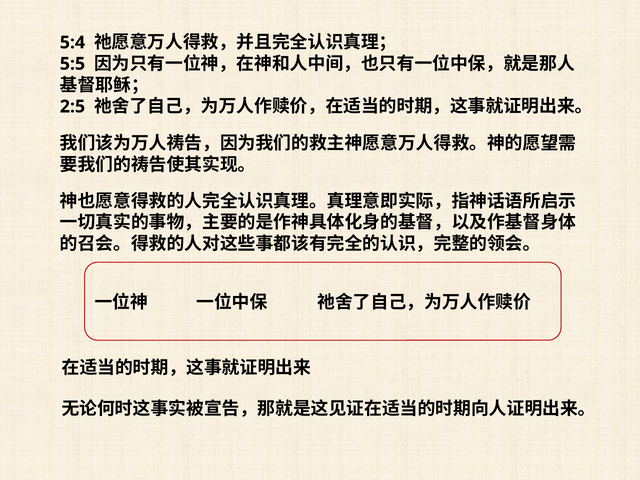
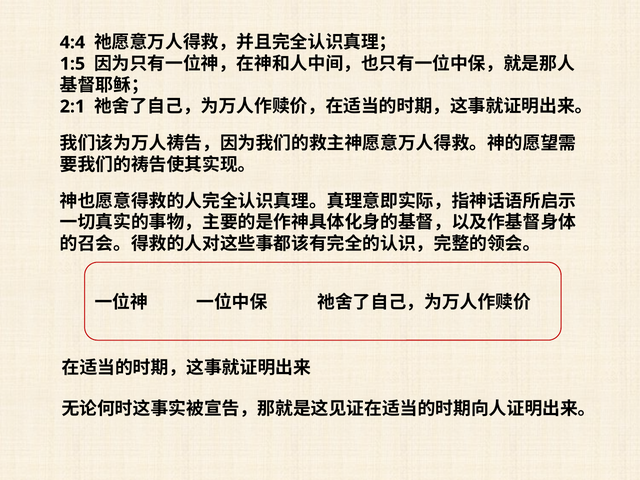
5:4: 5:4 -> 4:4 (72, 42)
5:5: 5:5 -> 1:5 (72, 64)
2:5: 2:5 -> 2:1 (72, 107)
